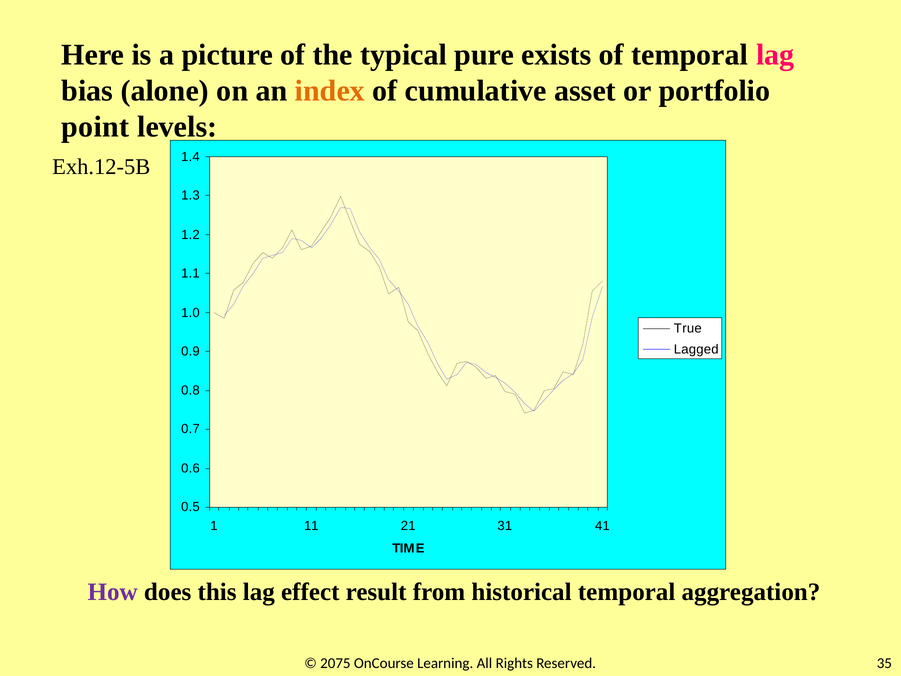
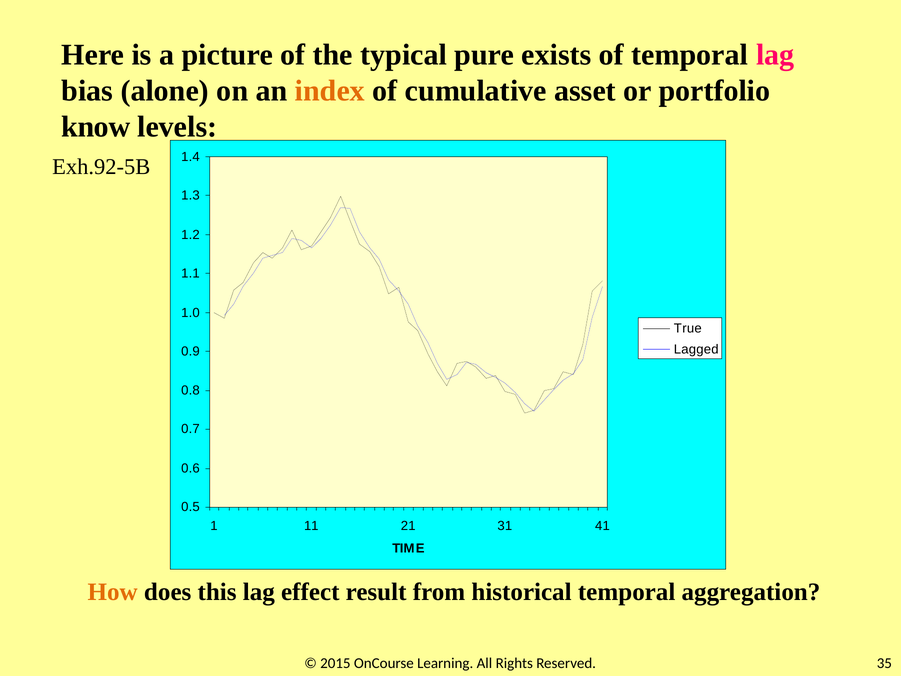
point: point -> know (96, 127)
Exh.12-5B: Exh.12-5B -> Exh.92-5B (101, 167)
How colour: purple -> orange (113, 592)
2075: 2075 -> 2015 (335, 663)
